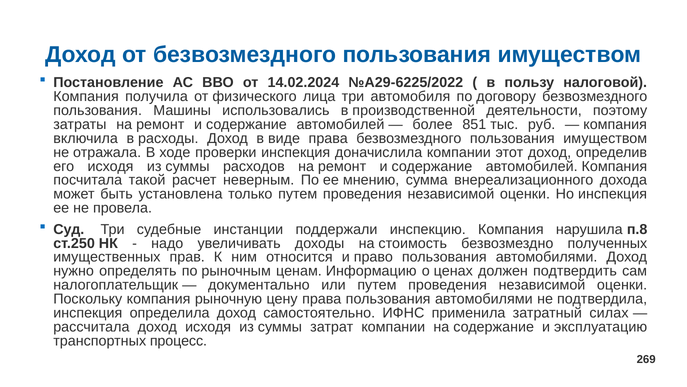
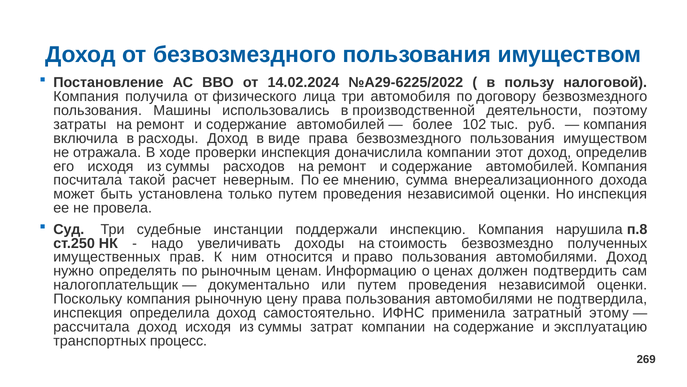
851: 851 -> 102 (474, 124)
силах: силах -> этому (609, 312)
